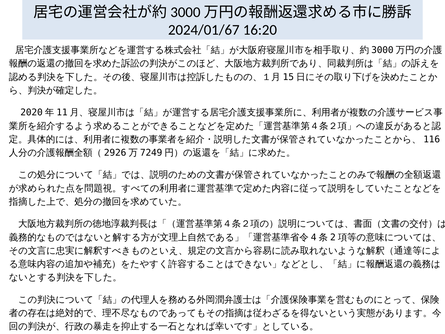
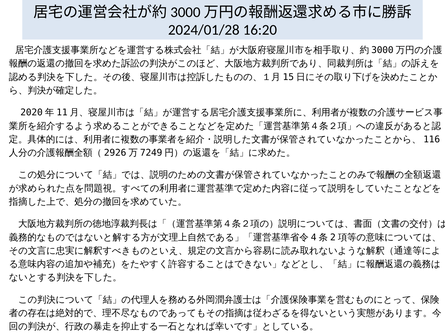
2024/01/67: 2024/01/67 -> 2024/01/28 (204, 30)
